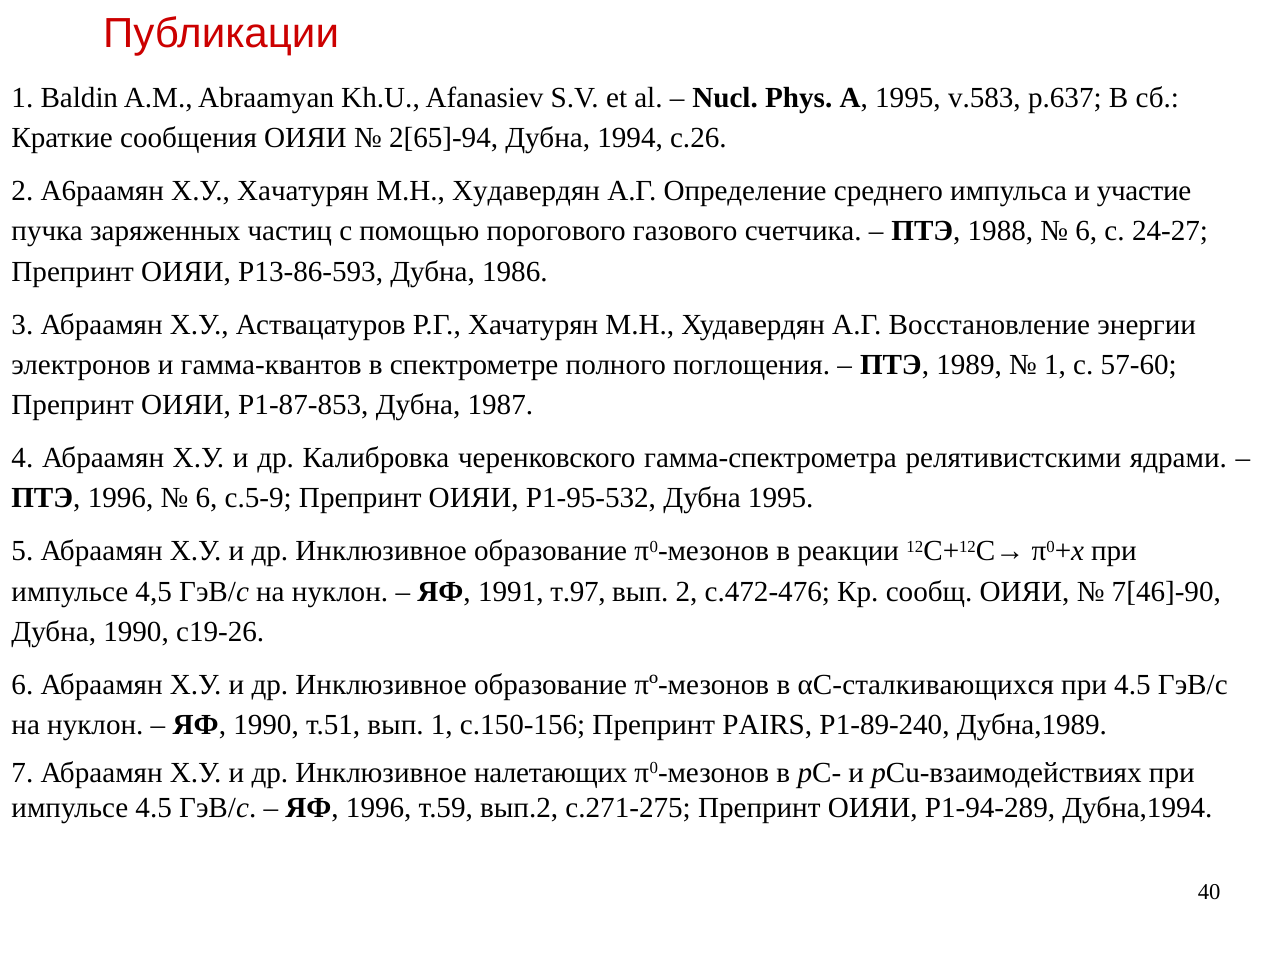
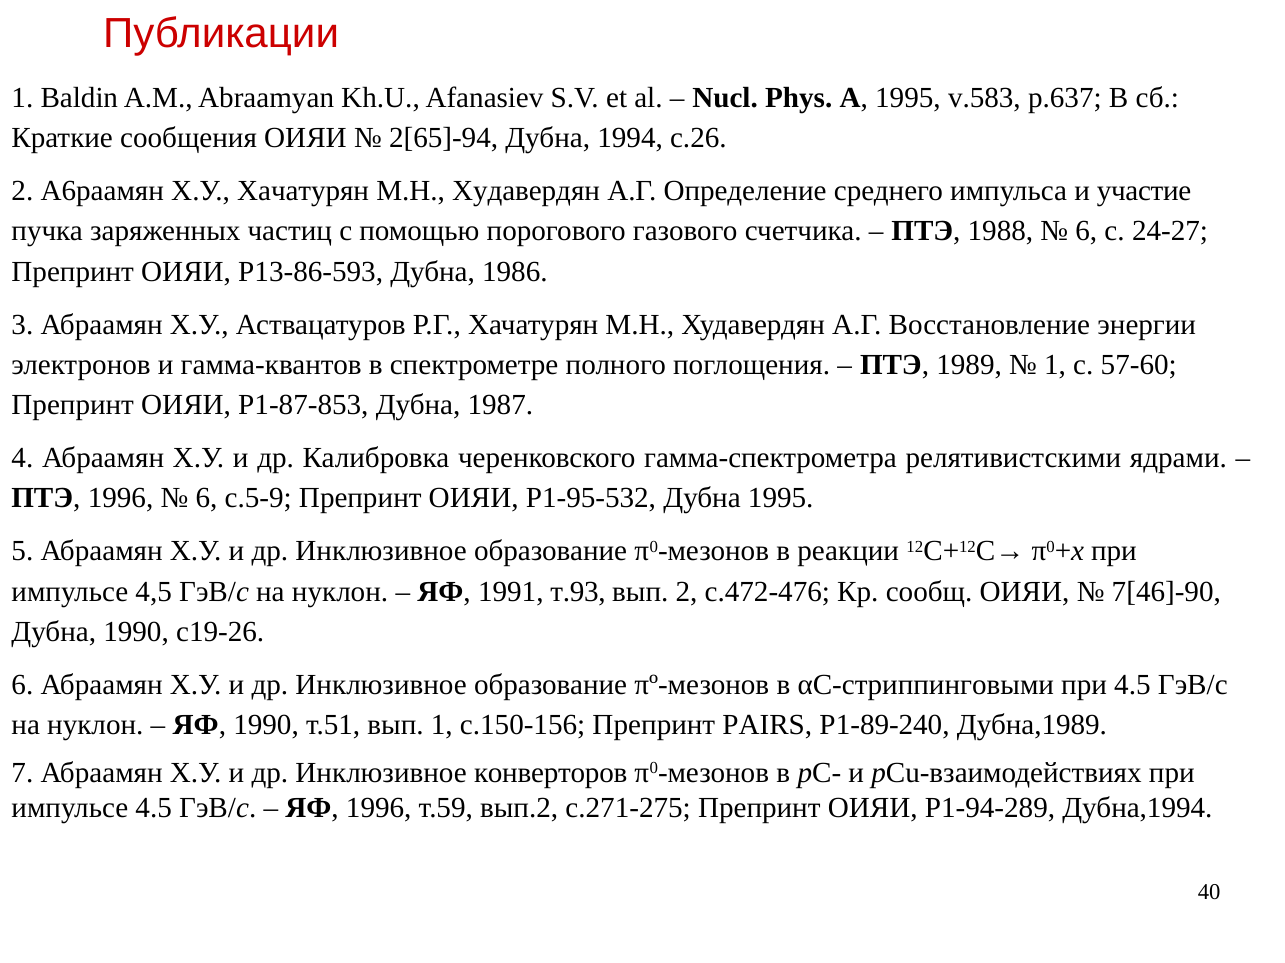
т.97: т.97 -> т.93 (578, 592)
αС-сталкивающихся: αС-сталкивающихся -> αС-стриппинговыми (926, 685)
налетающих: налетающих -> конверторов (551, 773)
